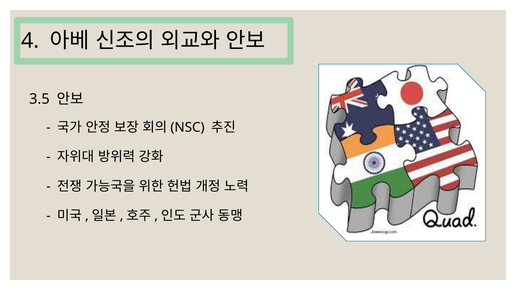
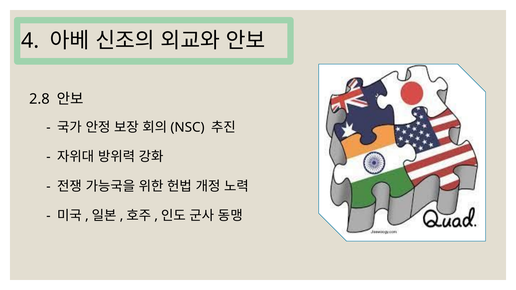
3.5: 3.5 -> 2.8 (39, 99)
